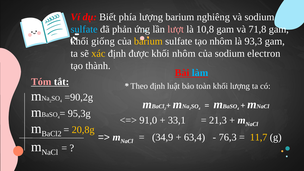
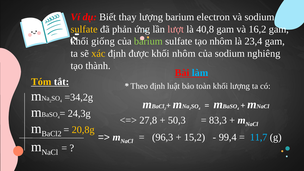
phía: phía -> thay (128, 17)
nghiêng: nghiêng -> electron (213, 17)
sulfate colour: light blue -> yellow (84, 29)
10,8: 10,8 -> 40,8 (205, 29)
71,8: 71,8 -> 16,2 (257, 29)
barium colour: yellow -> light green (148, 41)
93,3: 93,3 -> 23,4 (253, 41)
electron: electron -> nghiêng (264, 54)
Tóm colour: pink -> yellow (41, 82)
=90,2g: =90,2g -> =34,2g (79, 97)
95,3g: 95,3g -> 24,3g (79, 113)
91,0: 91,0 -> 27,8 (148, 120)
33,1: 33,1 -> 50,3 (177, 120)
21,3: 21,3 -> 83,3 (218, 120)
34,9: 34,9 -> 96,3 (163, 137)
63,4: 63,4 -> 15,2 (195, 137)
76,3: 76,3 -> 99,4 (228, 137)
11,7 colour: yellow -> light blue (259, 137)
